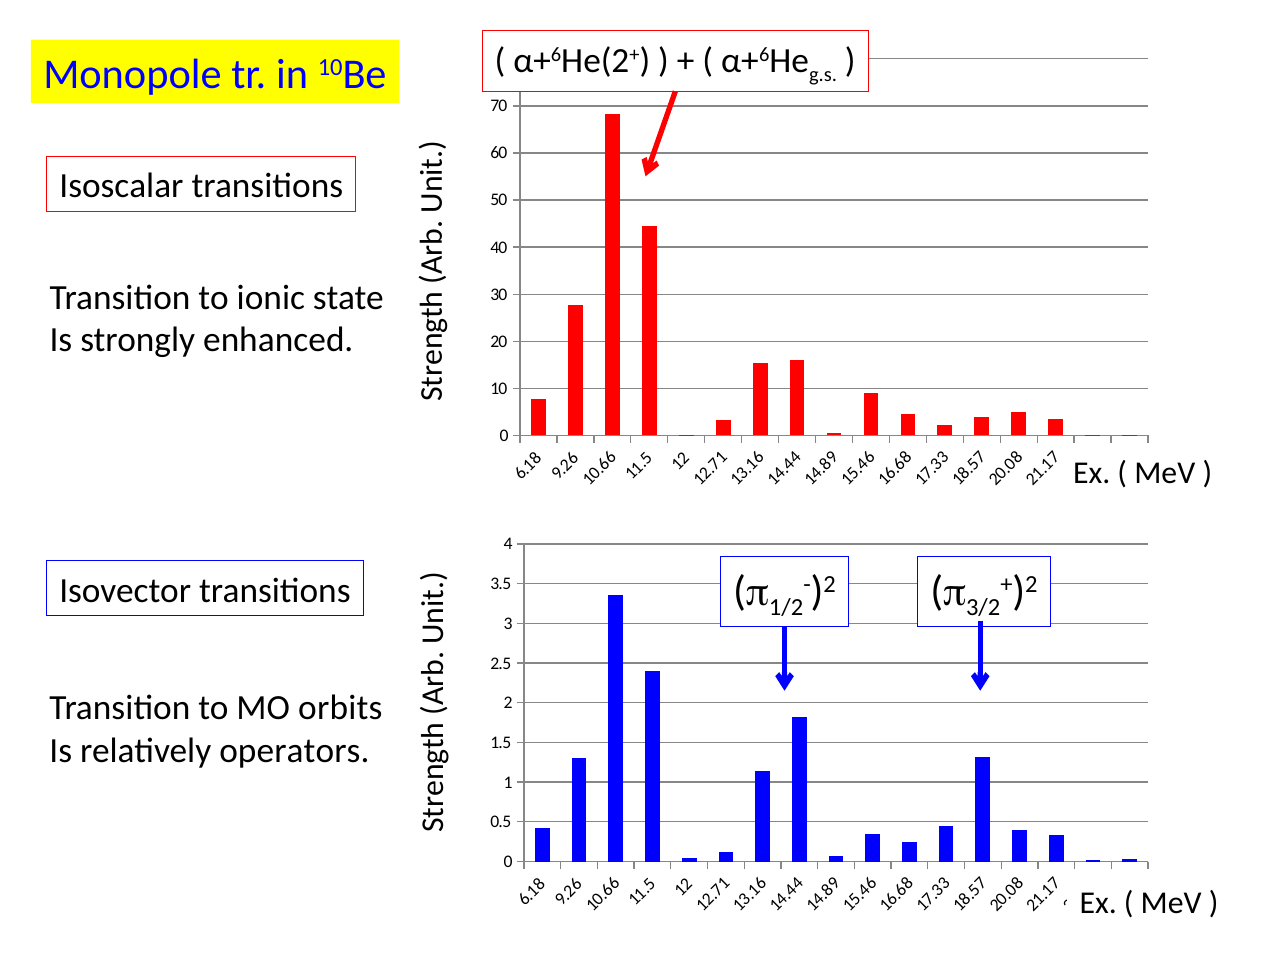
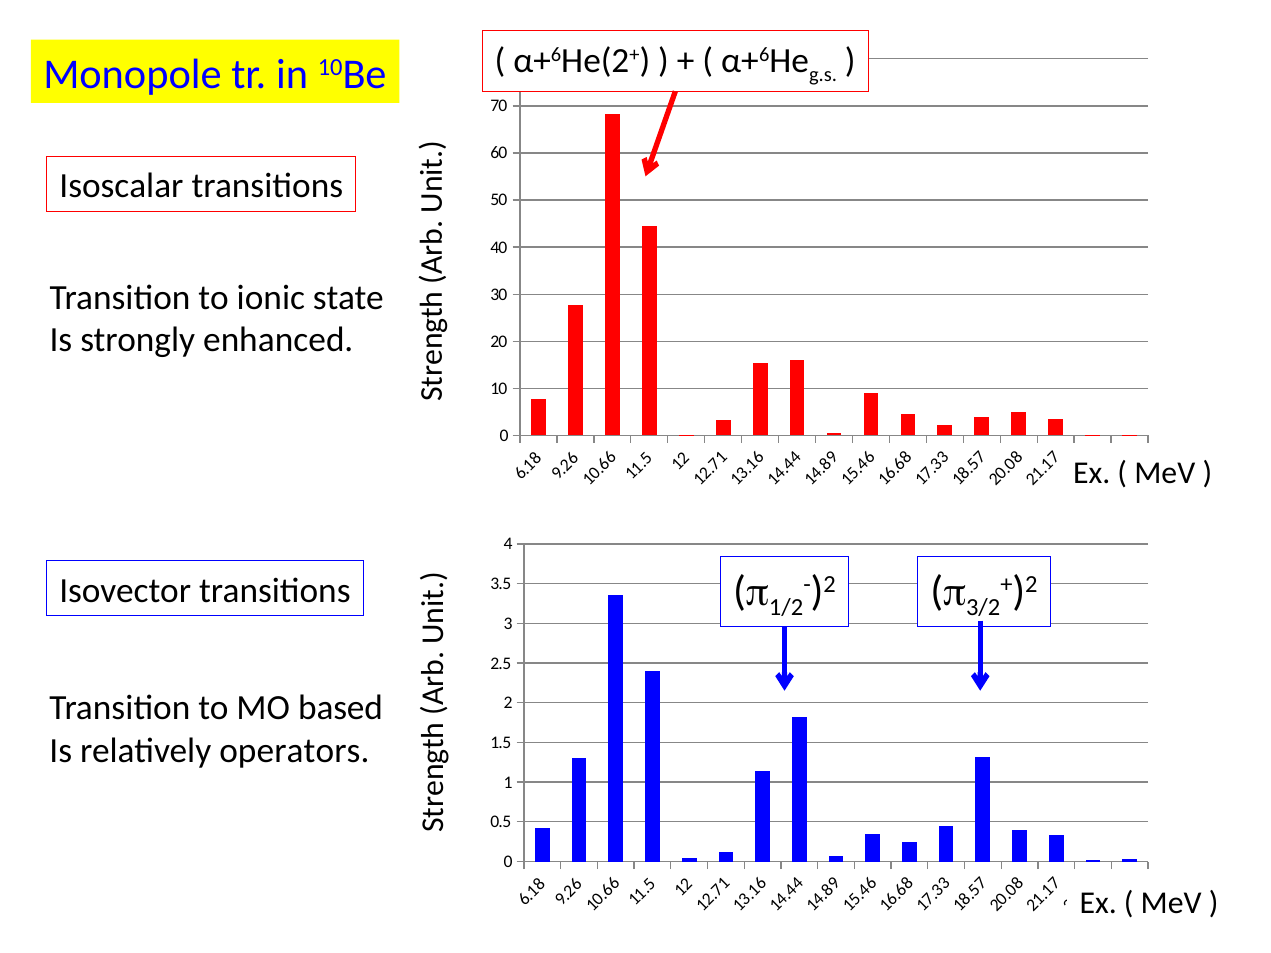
orbits: orbits -> based (341, 708)
